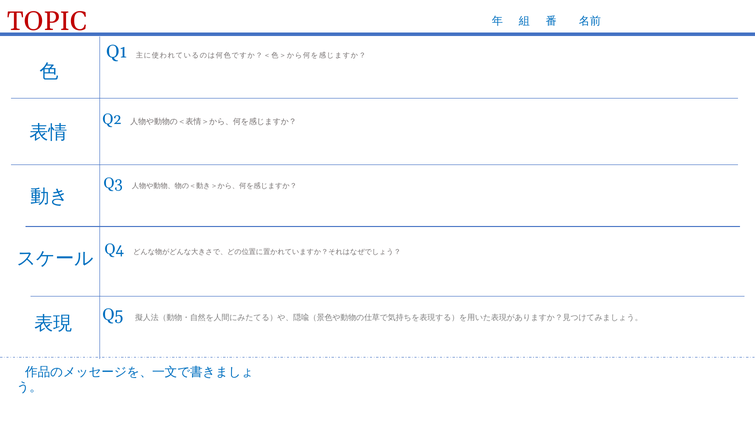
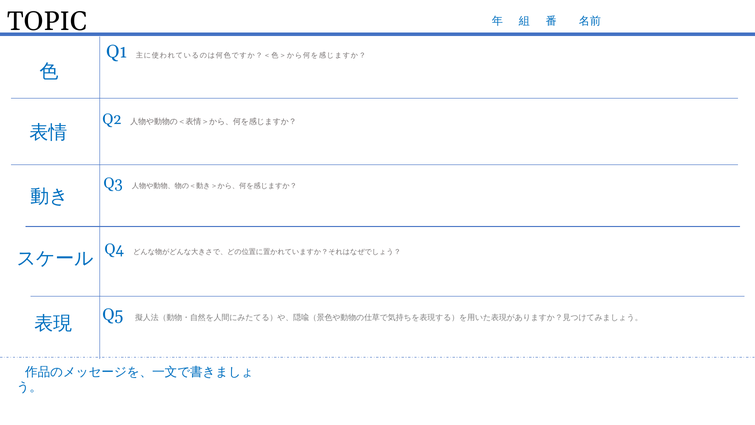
TOPIC colour: red -> black (47, 21)
